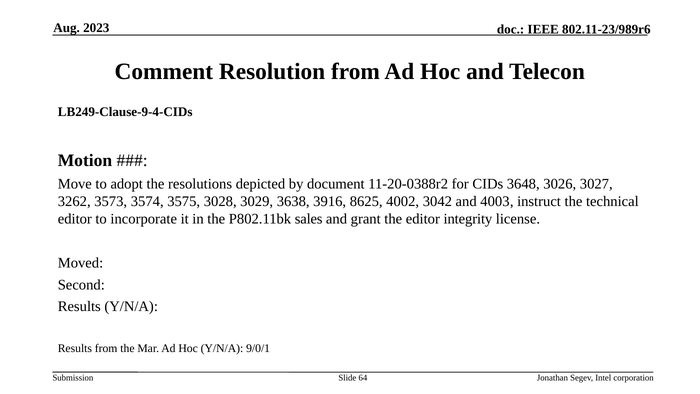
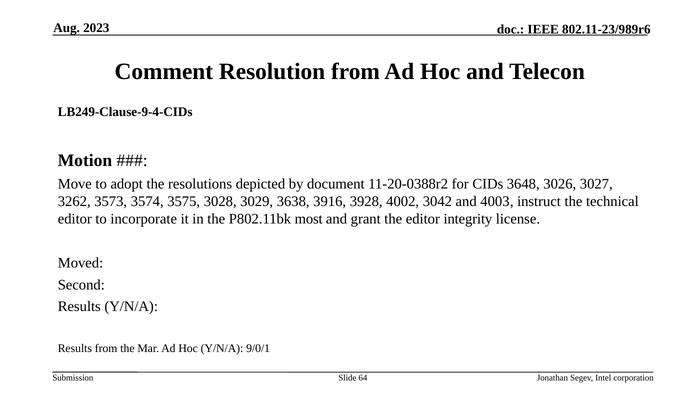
8625: 8625 -> 3928 (366, 201)
sales: sales -> most (309, 219)
